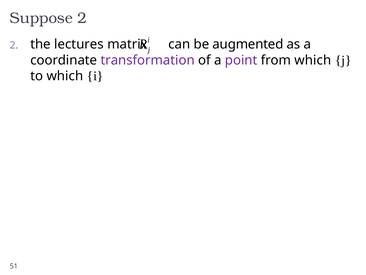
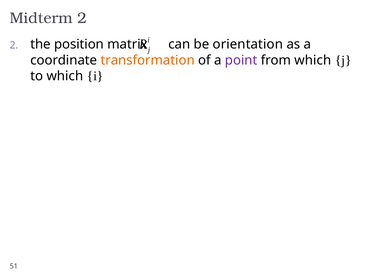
Suppose: Suppose -> Midterm (41, 18)
lectures: lectures -> position (79, 44)
augmented: augmented -> orientation (248, 44)
transformation colour: purple -> orange (148, 60)
